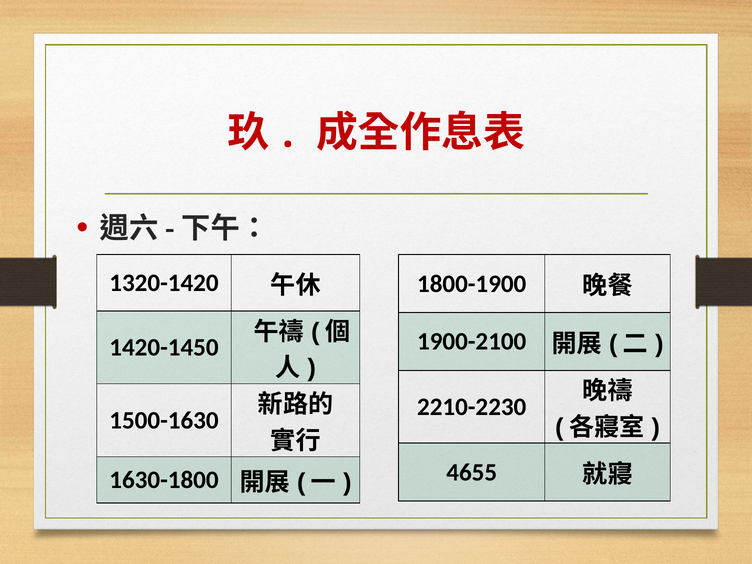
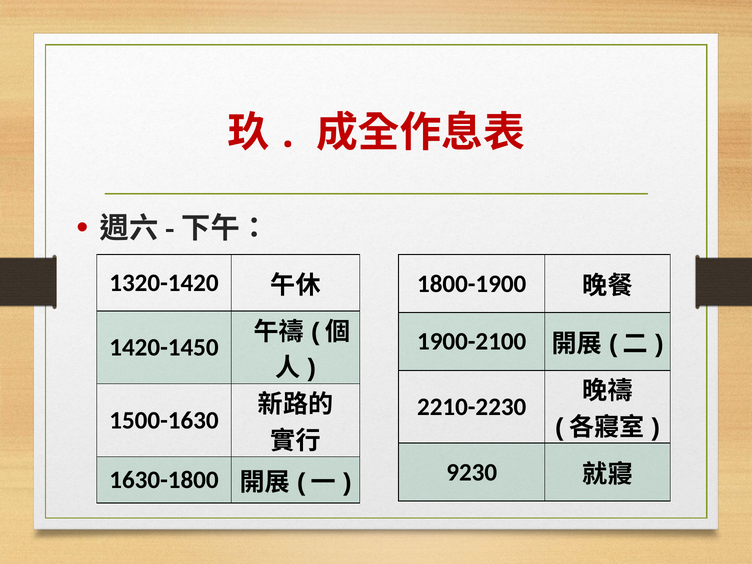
4655: 4655 -> 9230 (472, 472)
